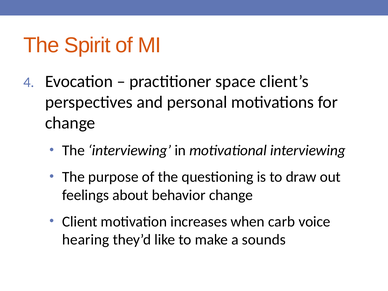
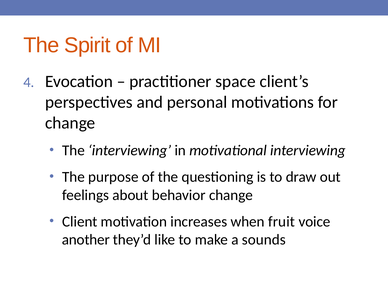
carb: carb -> fruit (282, 222)
hearing: hearing -> another (86, 240)
